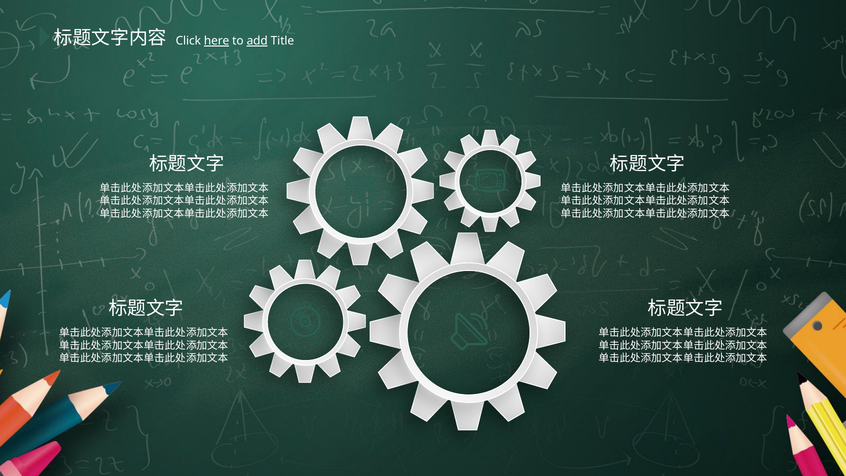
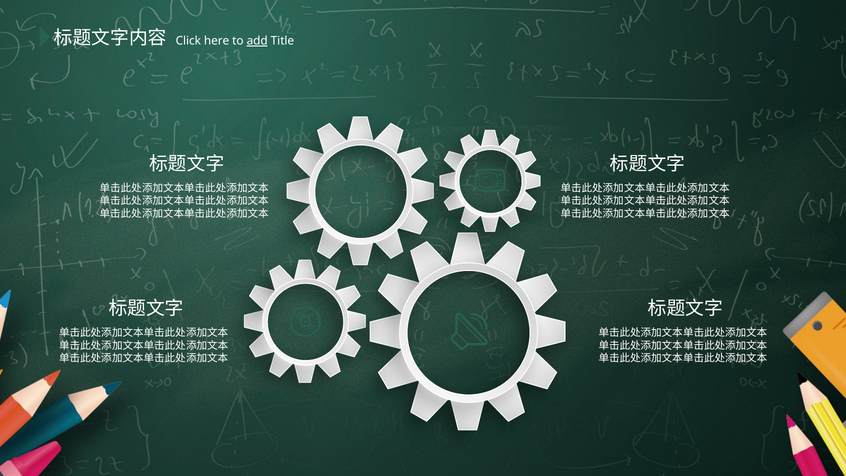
here underline: present -> none (217, 41)
